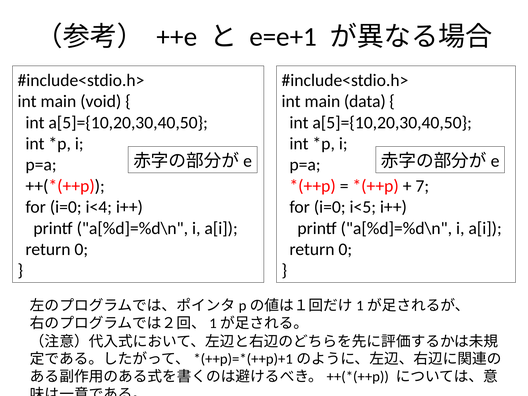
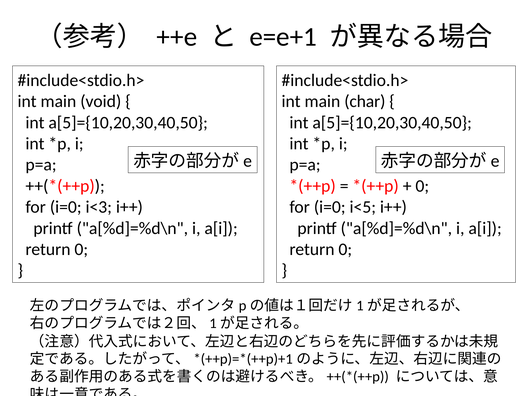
data: data -> char (365, 101)
7: 7 -> 0 (422, 186)
i<4: i<4 -> i<3 (99, 207)
